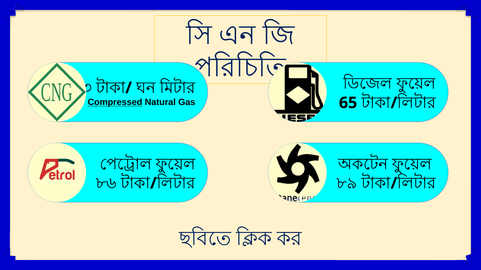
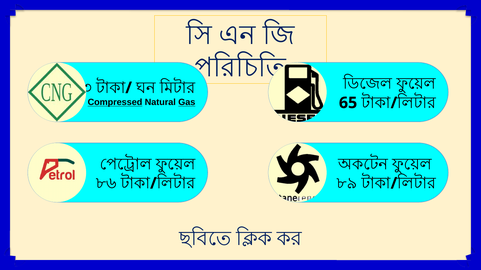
Gas underline: none -> present (187, 103)
